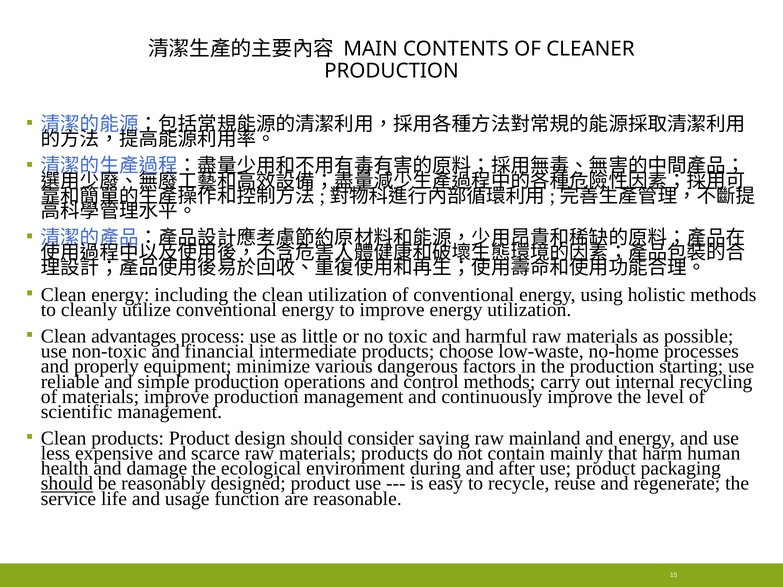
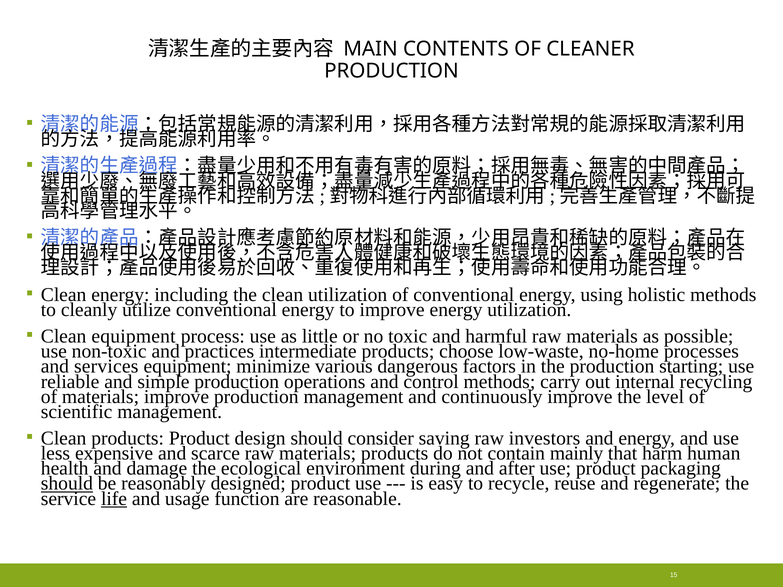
Clean advantages: advantages -> equipment (134, 337)
financial: financial -> practices (219, 352)
properly: properly -> services (106, 367)
mainland: mainland -> investors (545, 439)
life underline: none -> present (114, 499)
